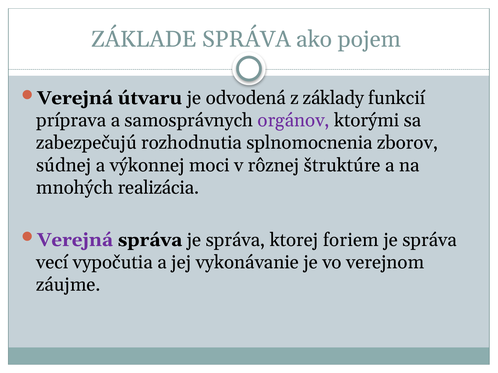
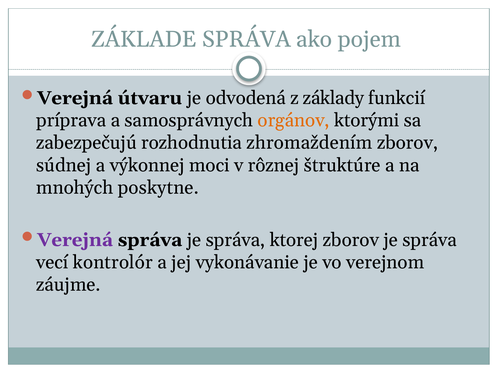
orgánov colour: purple -> orange (294, 121)
splnomocnenia: splnomocnenia -> zhromaždením (309, 143)
realizácia: realizácia -> poskytne (158, 188)
ktorej foriem: foriem -> zborov (351, 240)
vypočutia: vypočutia -> kontrolór (113, 263)
